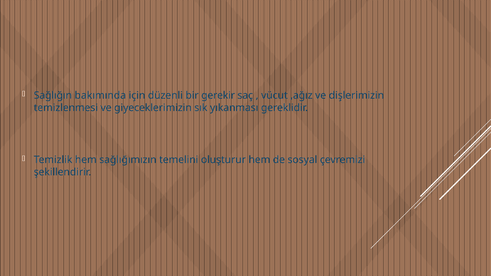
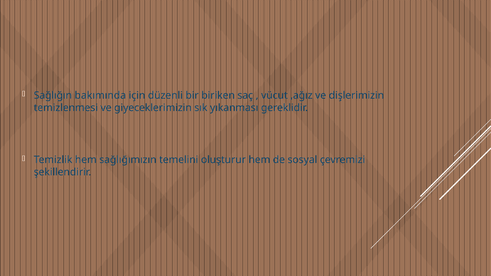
gerekir: gerekir -> biriken (218, 95)
